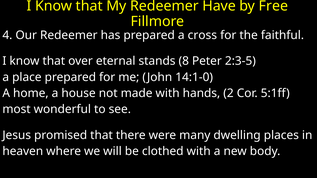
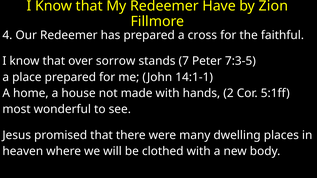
Free: Free -> Zion (273, 6)
eternal: eternal -> sorrow (116, 61)
8: 8 -> 7 (184, 61)
2:3-5: 2:3-5 -> 7:3-5 (240, 61)
14:1-0: 14:1-0 -> 14:1-1 (194, 77)
